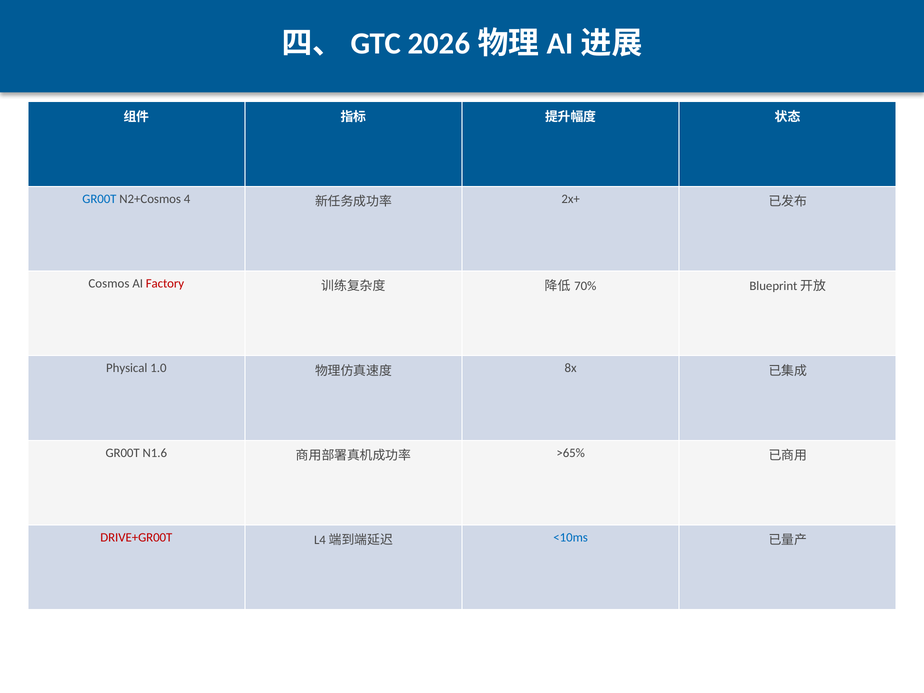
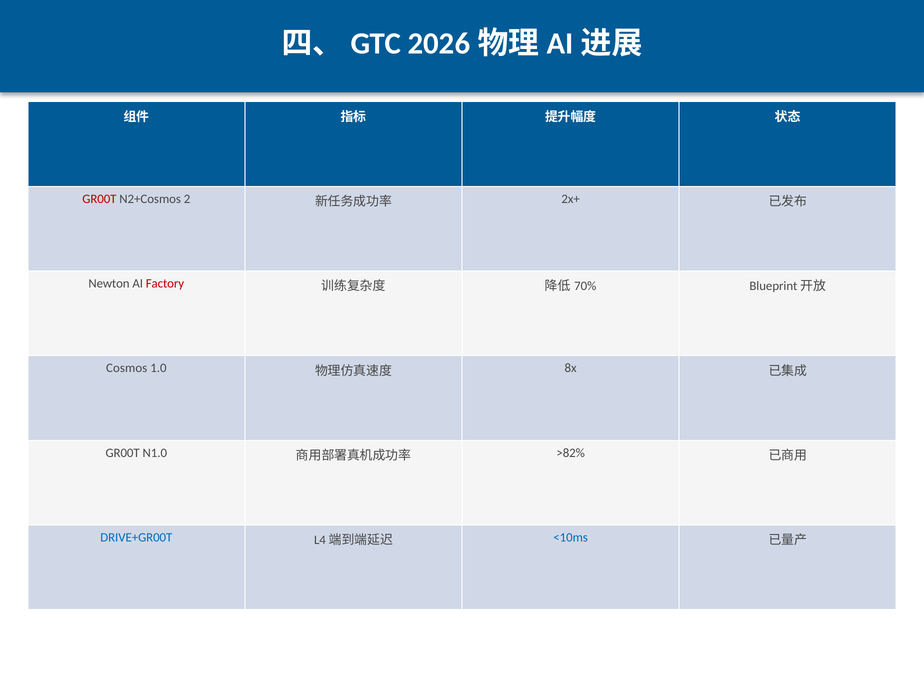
GR00T colour: blue -> red (99, 199)
4: 4 -> 2 (187, 199)
Cosmos: Cosmos -> Newton (109, 284)
Physical: Physical -> Cosmos (127, 368)
N1.6: N1.6 -> N1.0 (155, 453)
>65%: >65% -> >82% (571, 453)
DRIVE+GR00T colour: red -> blue (136, 538)
